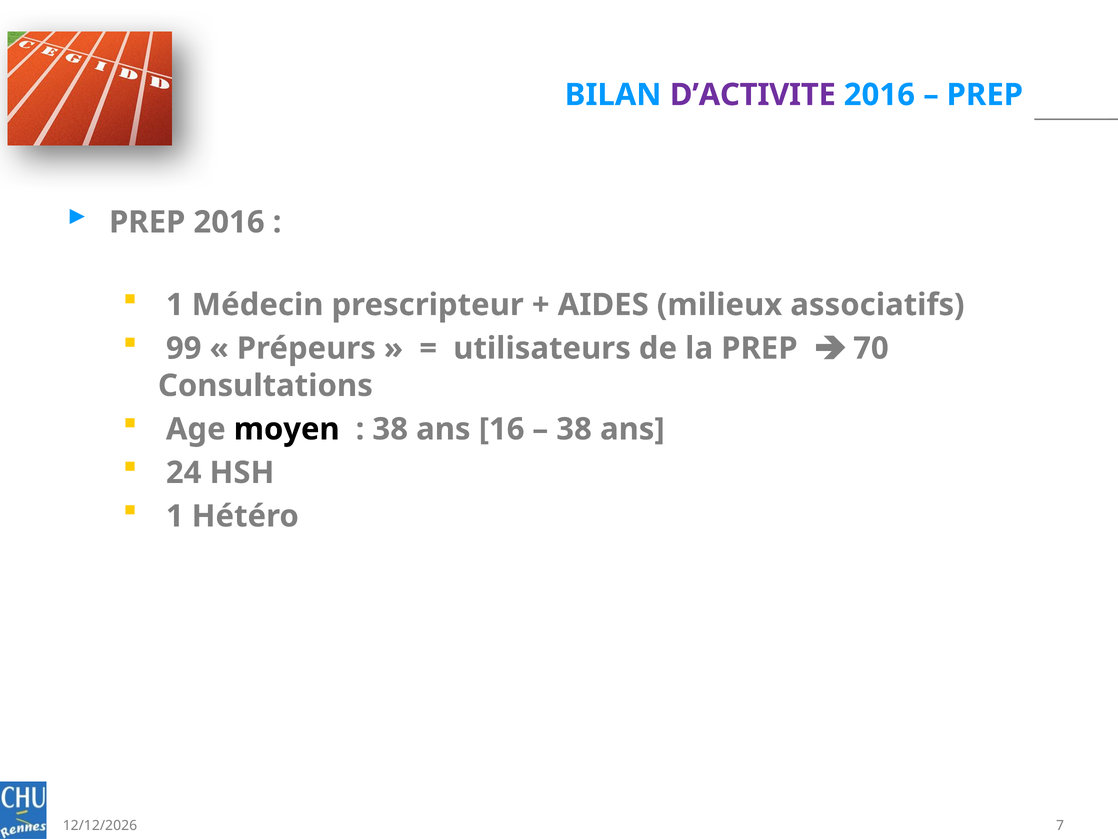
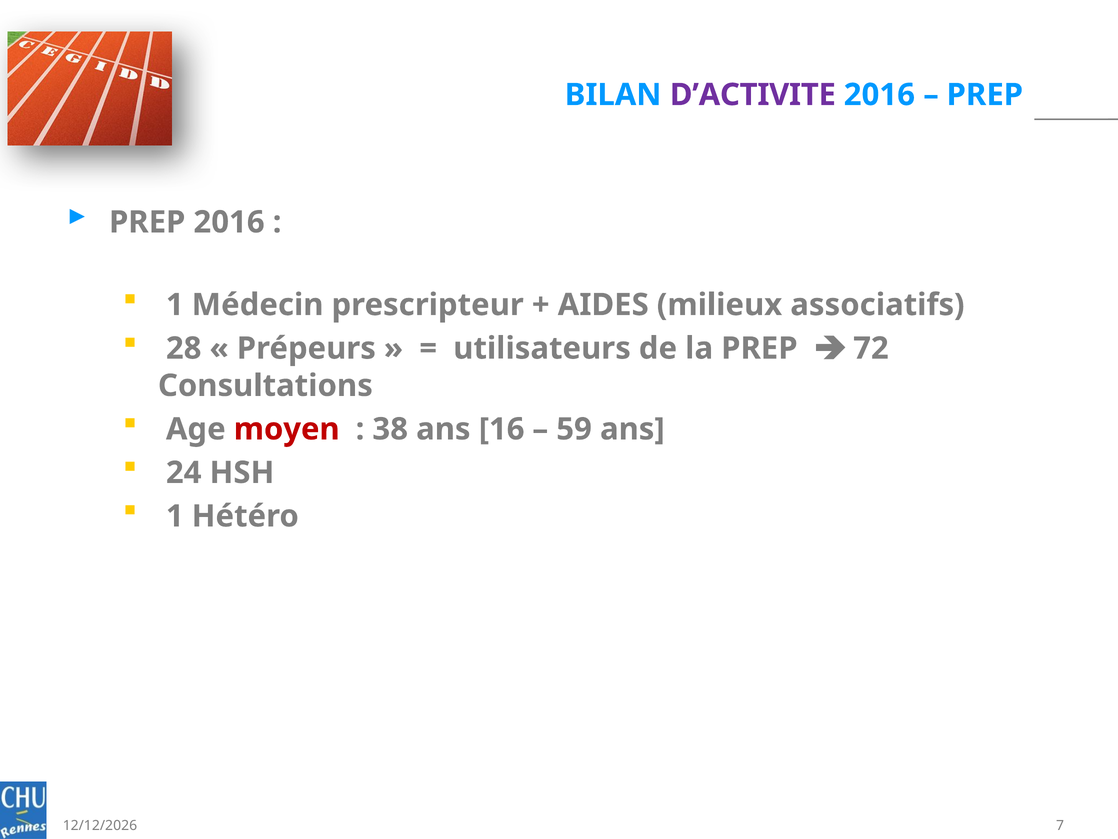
99: 99 -> 28 (184, 348)
70: 70 -> 72 (871, 348)
moyen colour: black -> red (287, 429)
38: 38 -> 59 (574, 429)
